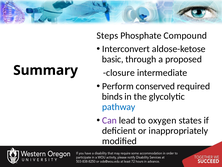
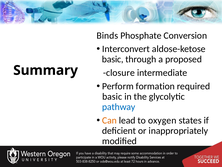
Steps: Steps -> Binds (107, 35)
Compound: Compound -> Conversion (185, 35)
conserved: conserved -> formation (155, 86)
binds: binds -> basic (112, 96)
Can colour: purple -> orange (109, 120)
